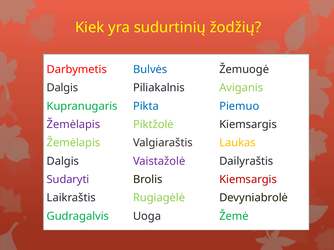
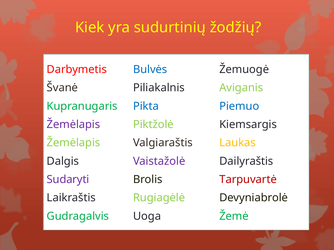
Dalgis: Dalgis -> Švanė (62, 88)
Kiemsargis: Kiemsargis -> Tarpuvartė (248, 180)
